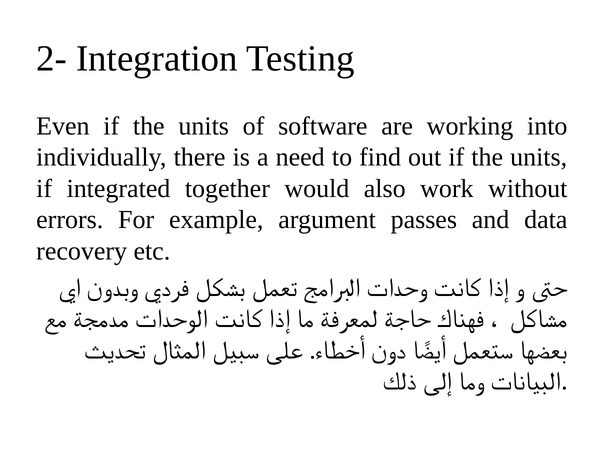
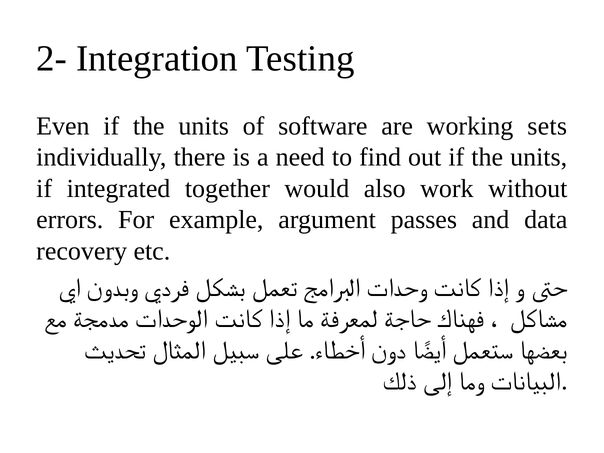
into: into -> sets (547, 126)
